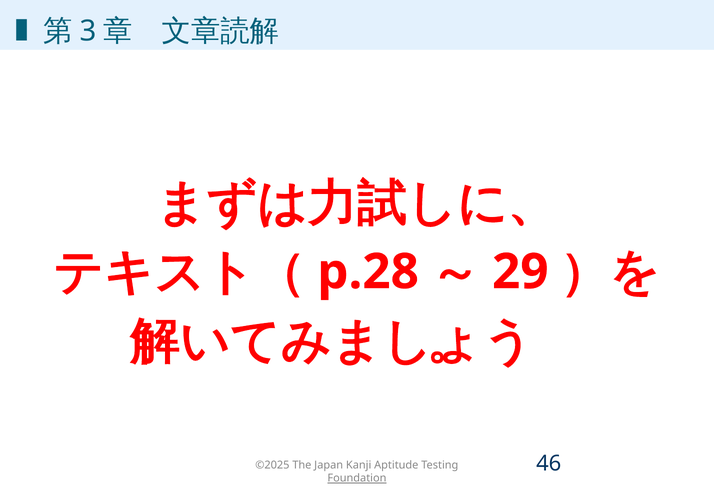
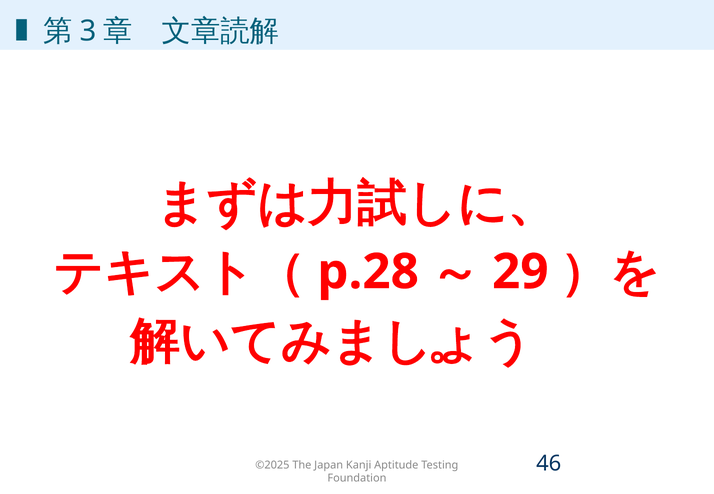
Foundation underline: present -> none (357, 479)
